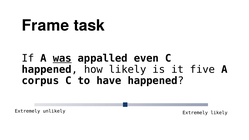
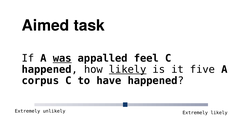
Frame: Frame -> Aimed (45, 26)
even: even -> feel (146, 58)
likely underline: none -> present (128, 69)
